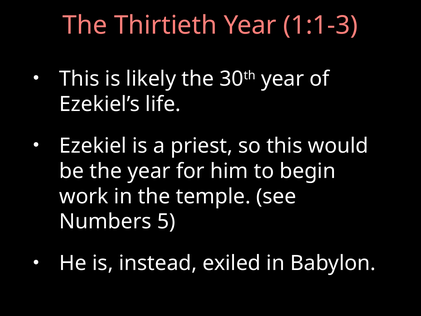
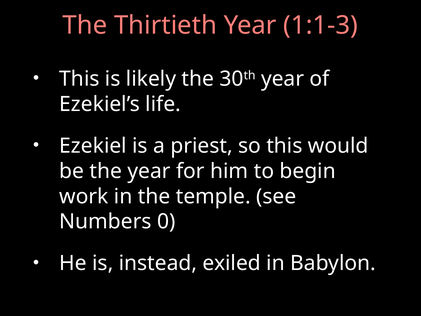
5: 5 -> 0 (166, 221)
